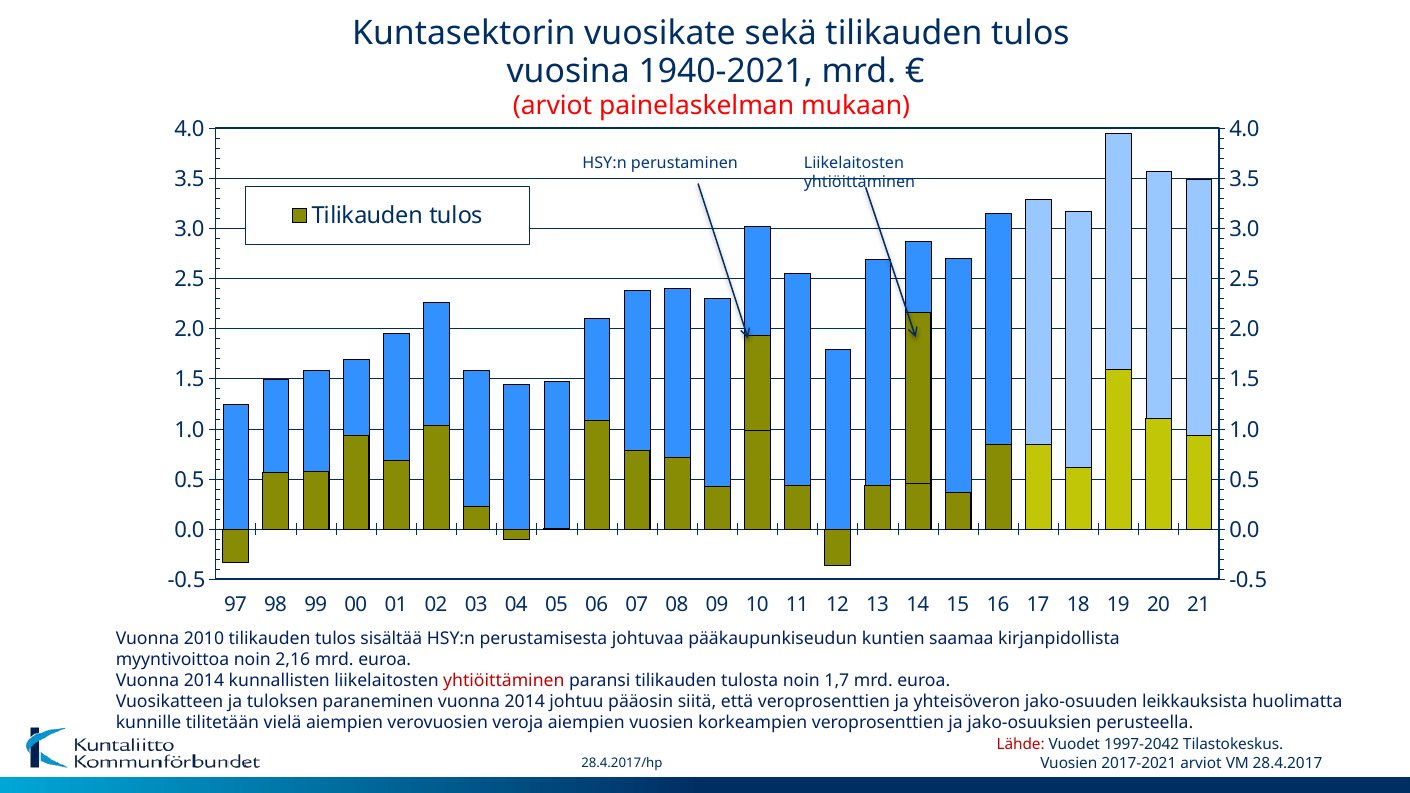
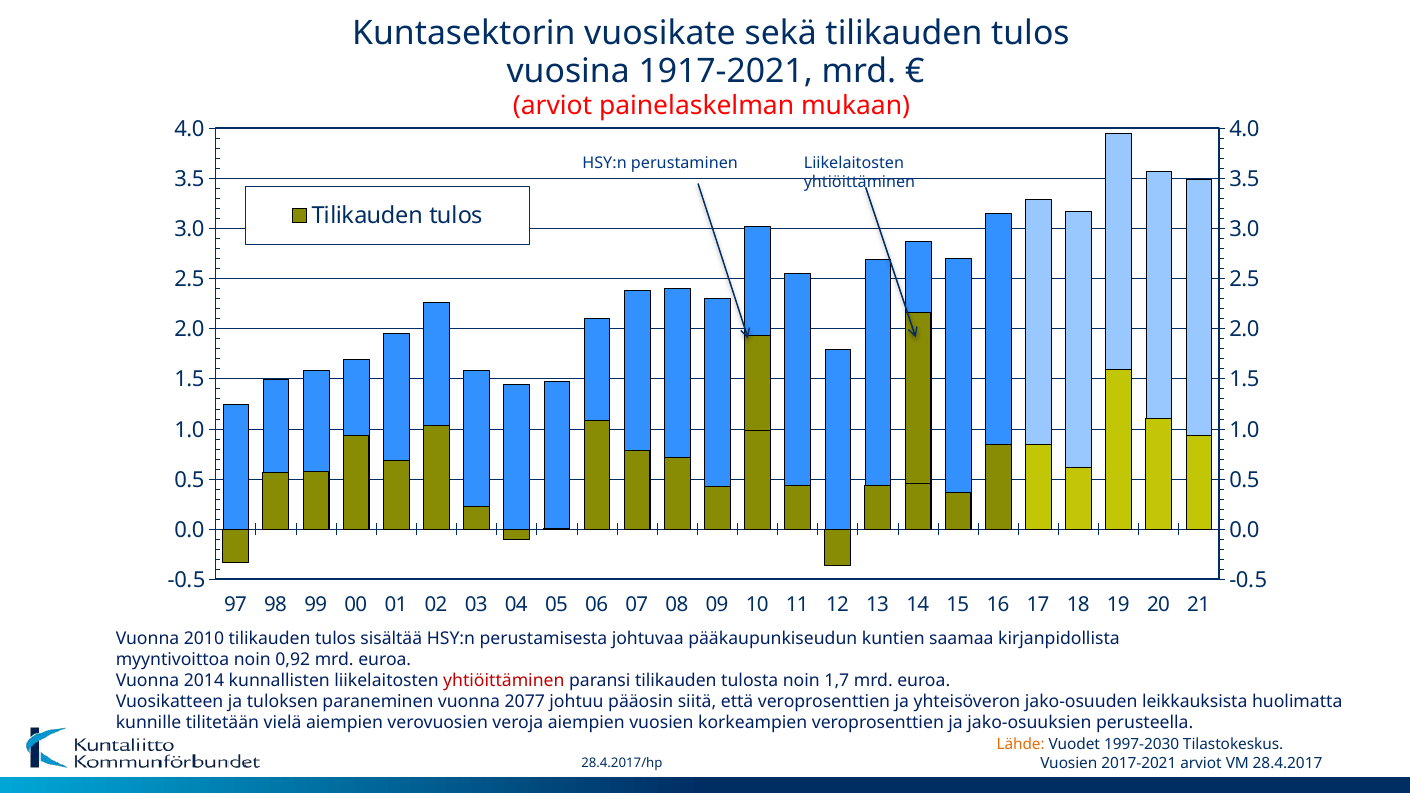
1940-2021: 1940-2021 -> 1917-2021 (726, 72)
2,16: 2,16 -> 0,92 (293, 660)
paraneminen vuonna 2014: 2014 -> 2077 (525, 702)
Lähde colour: red -> orange (1021, 745)
1997-2042: 1997-2042 -> 1997-2030 (1142, 745)
